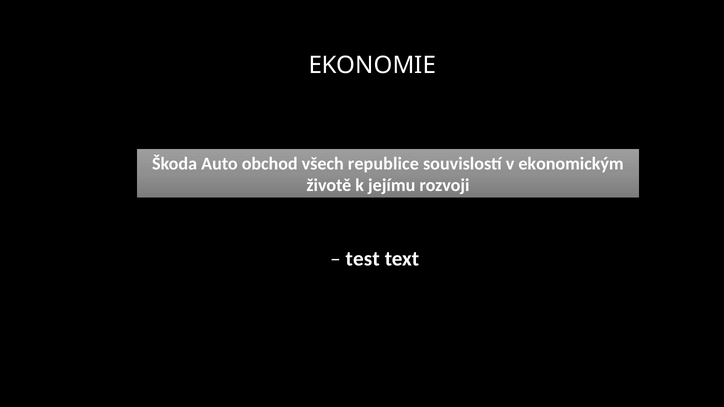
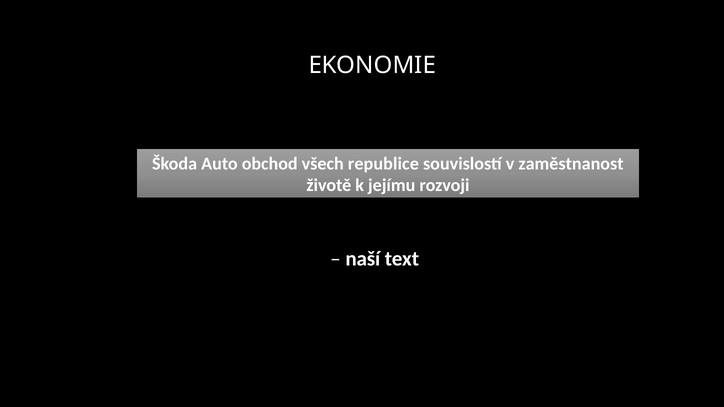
ekonomickým: ekonomickým -> zaměstnanost (571, 164)
test: test -> naší (363, 259)
